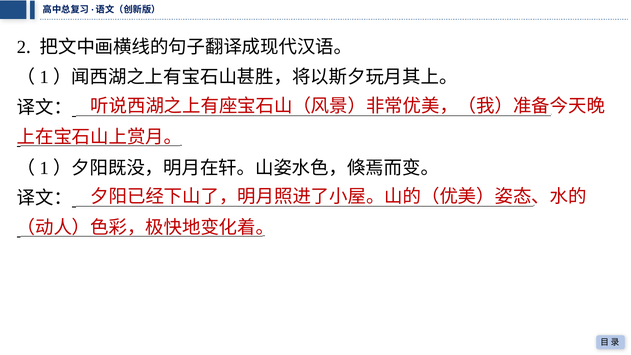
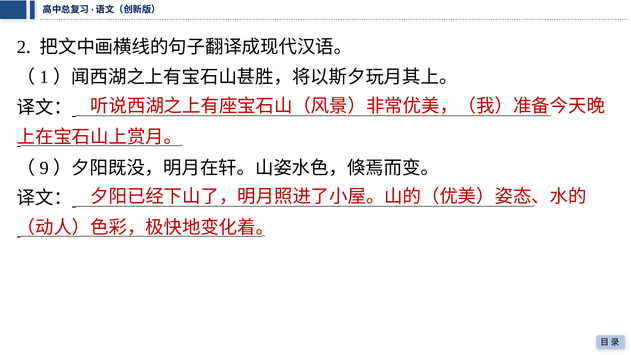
1: 1 -> 9 (44, 168)
